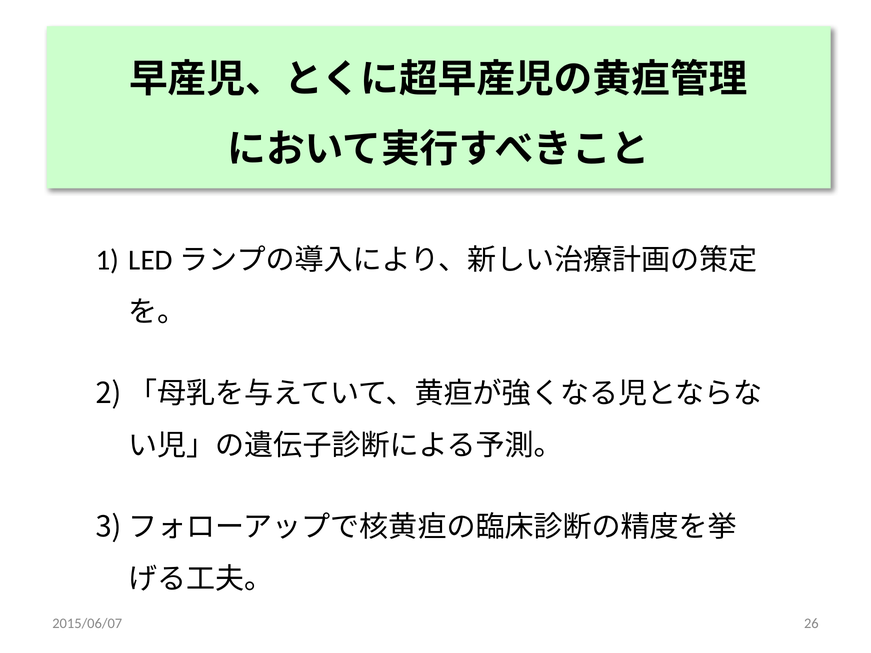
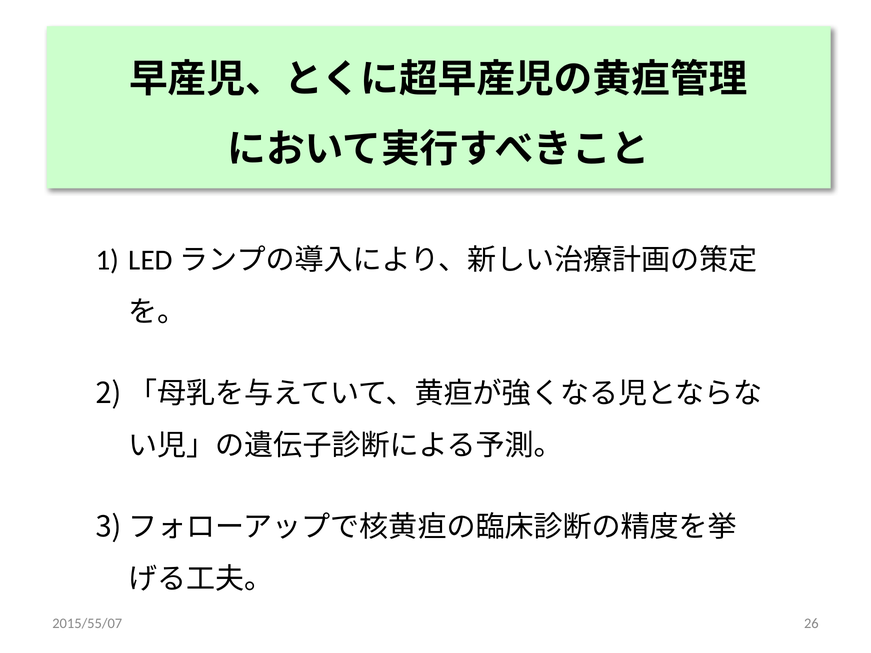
2015/06/07: 2015/06/07 -> 2015/55/07 (87, 624)
